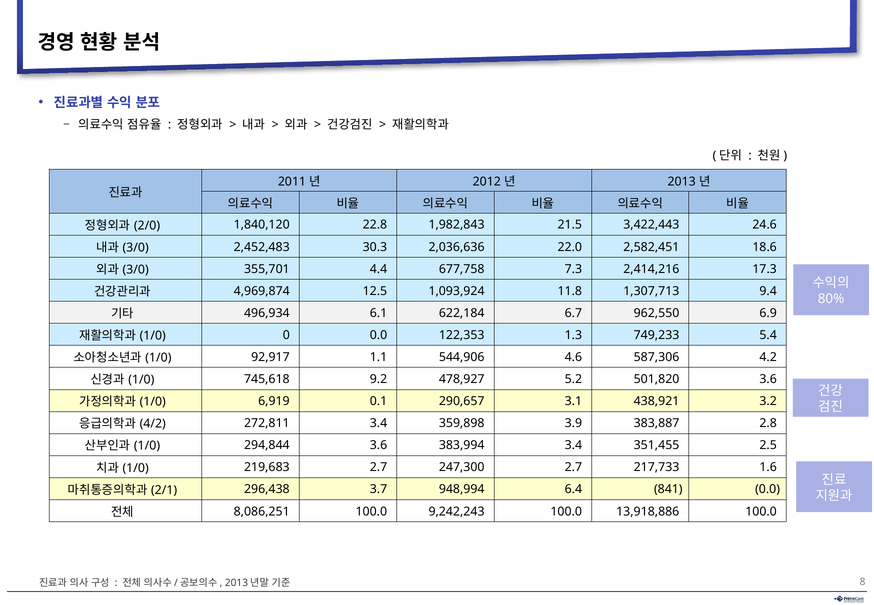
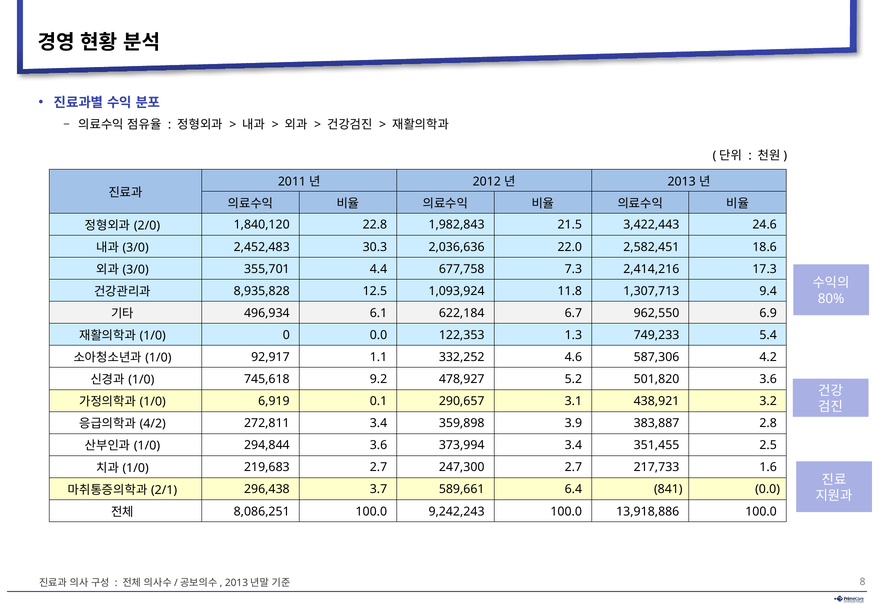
4,969,874: 4,969,874 -> 8,935,828 (262, 291)
544,906: 544,906 -> 332,252 (462, 357)
383,994: 383,994 -> 373,994 (462, 445)
948,994: 948,994 -> 589,661 (462, 489)
